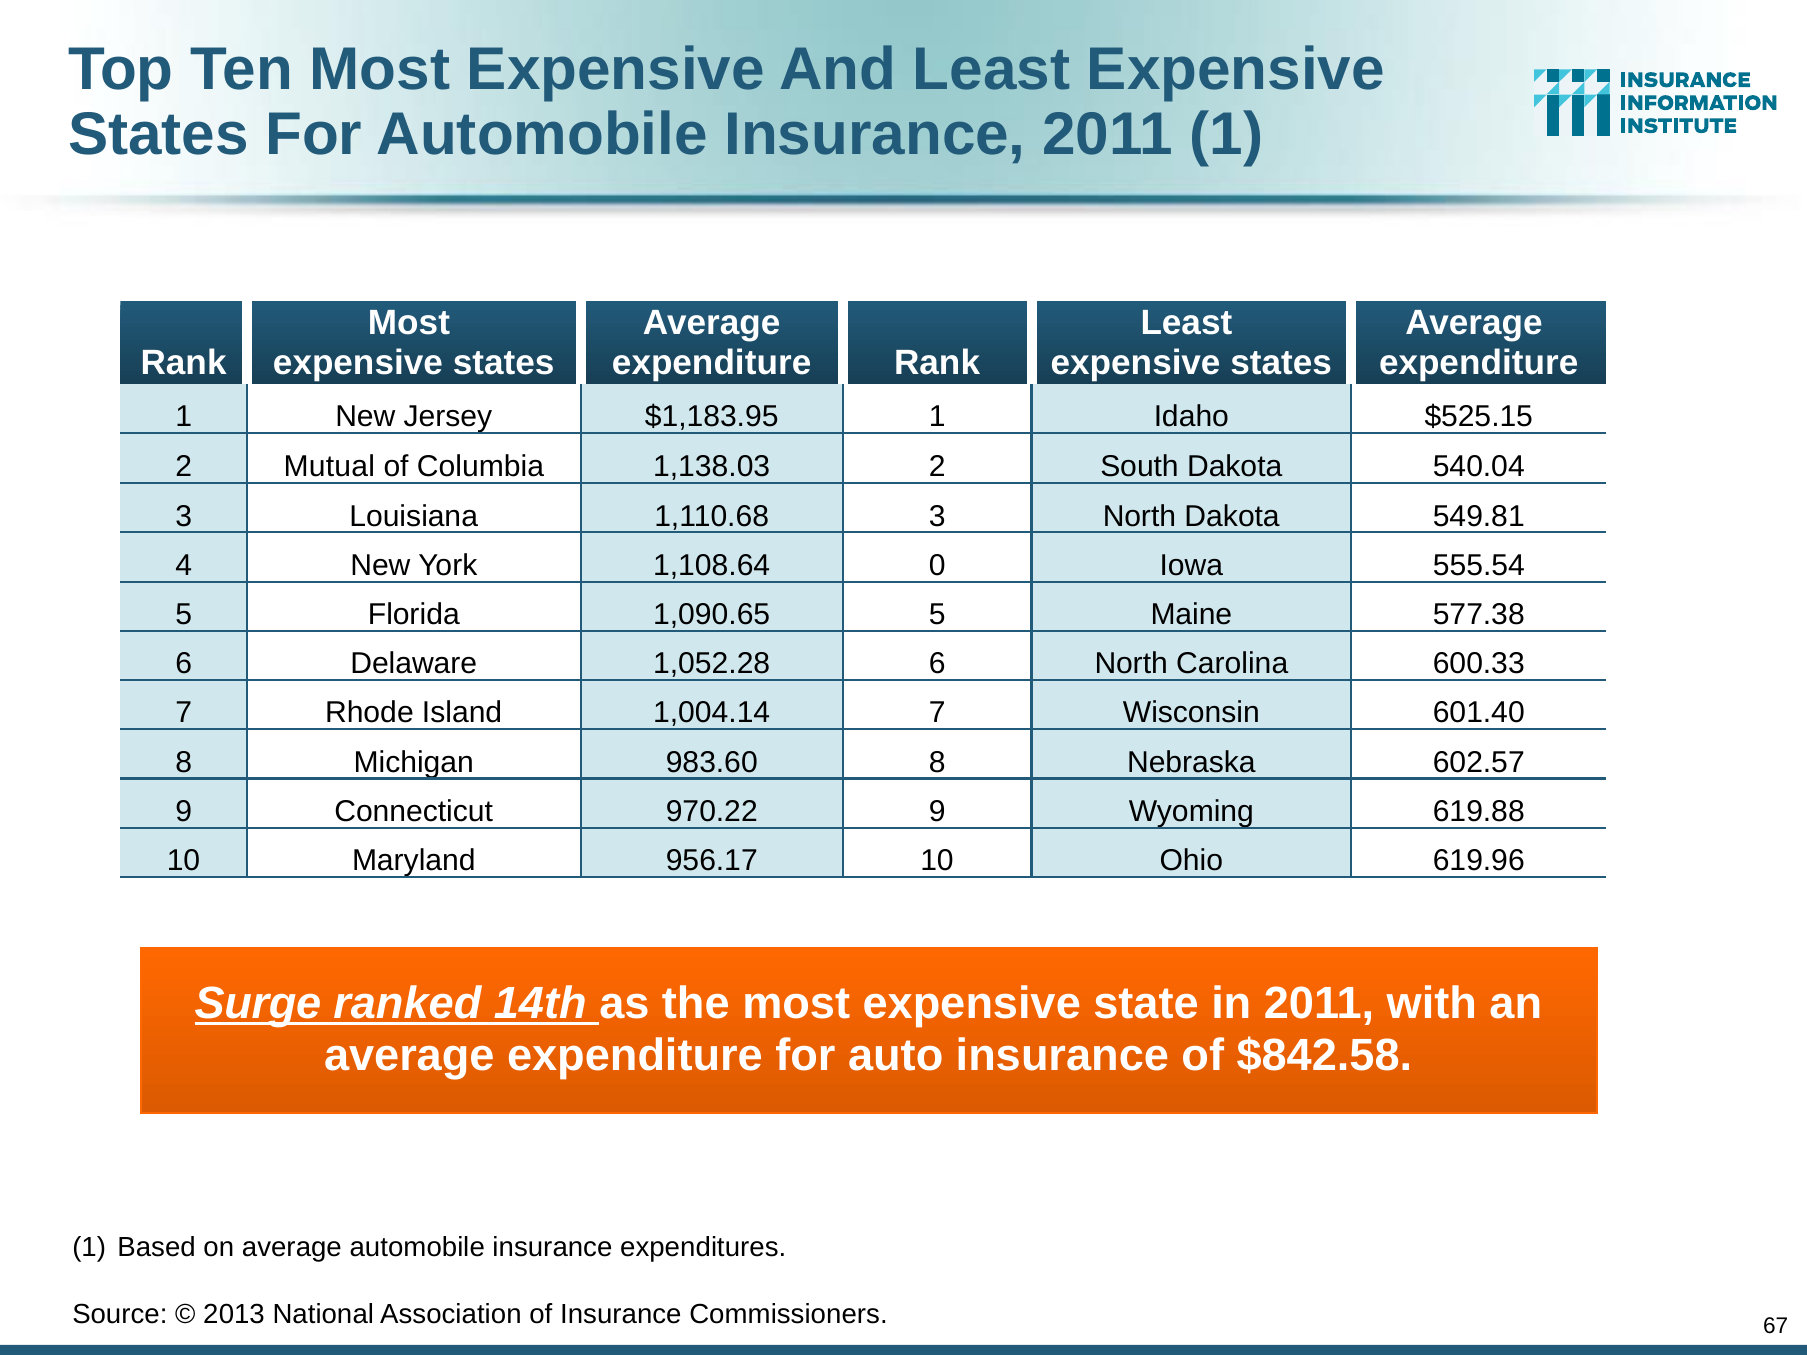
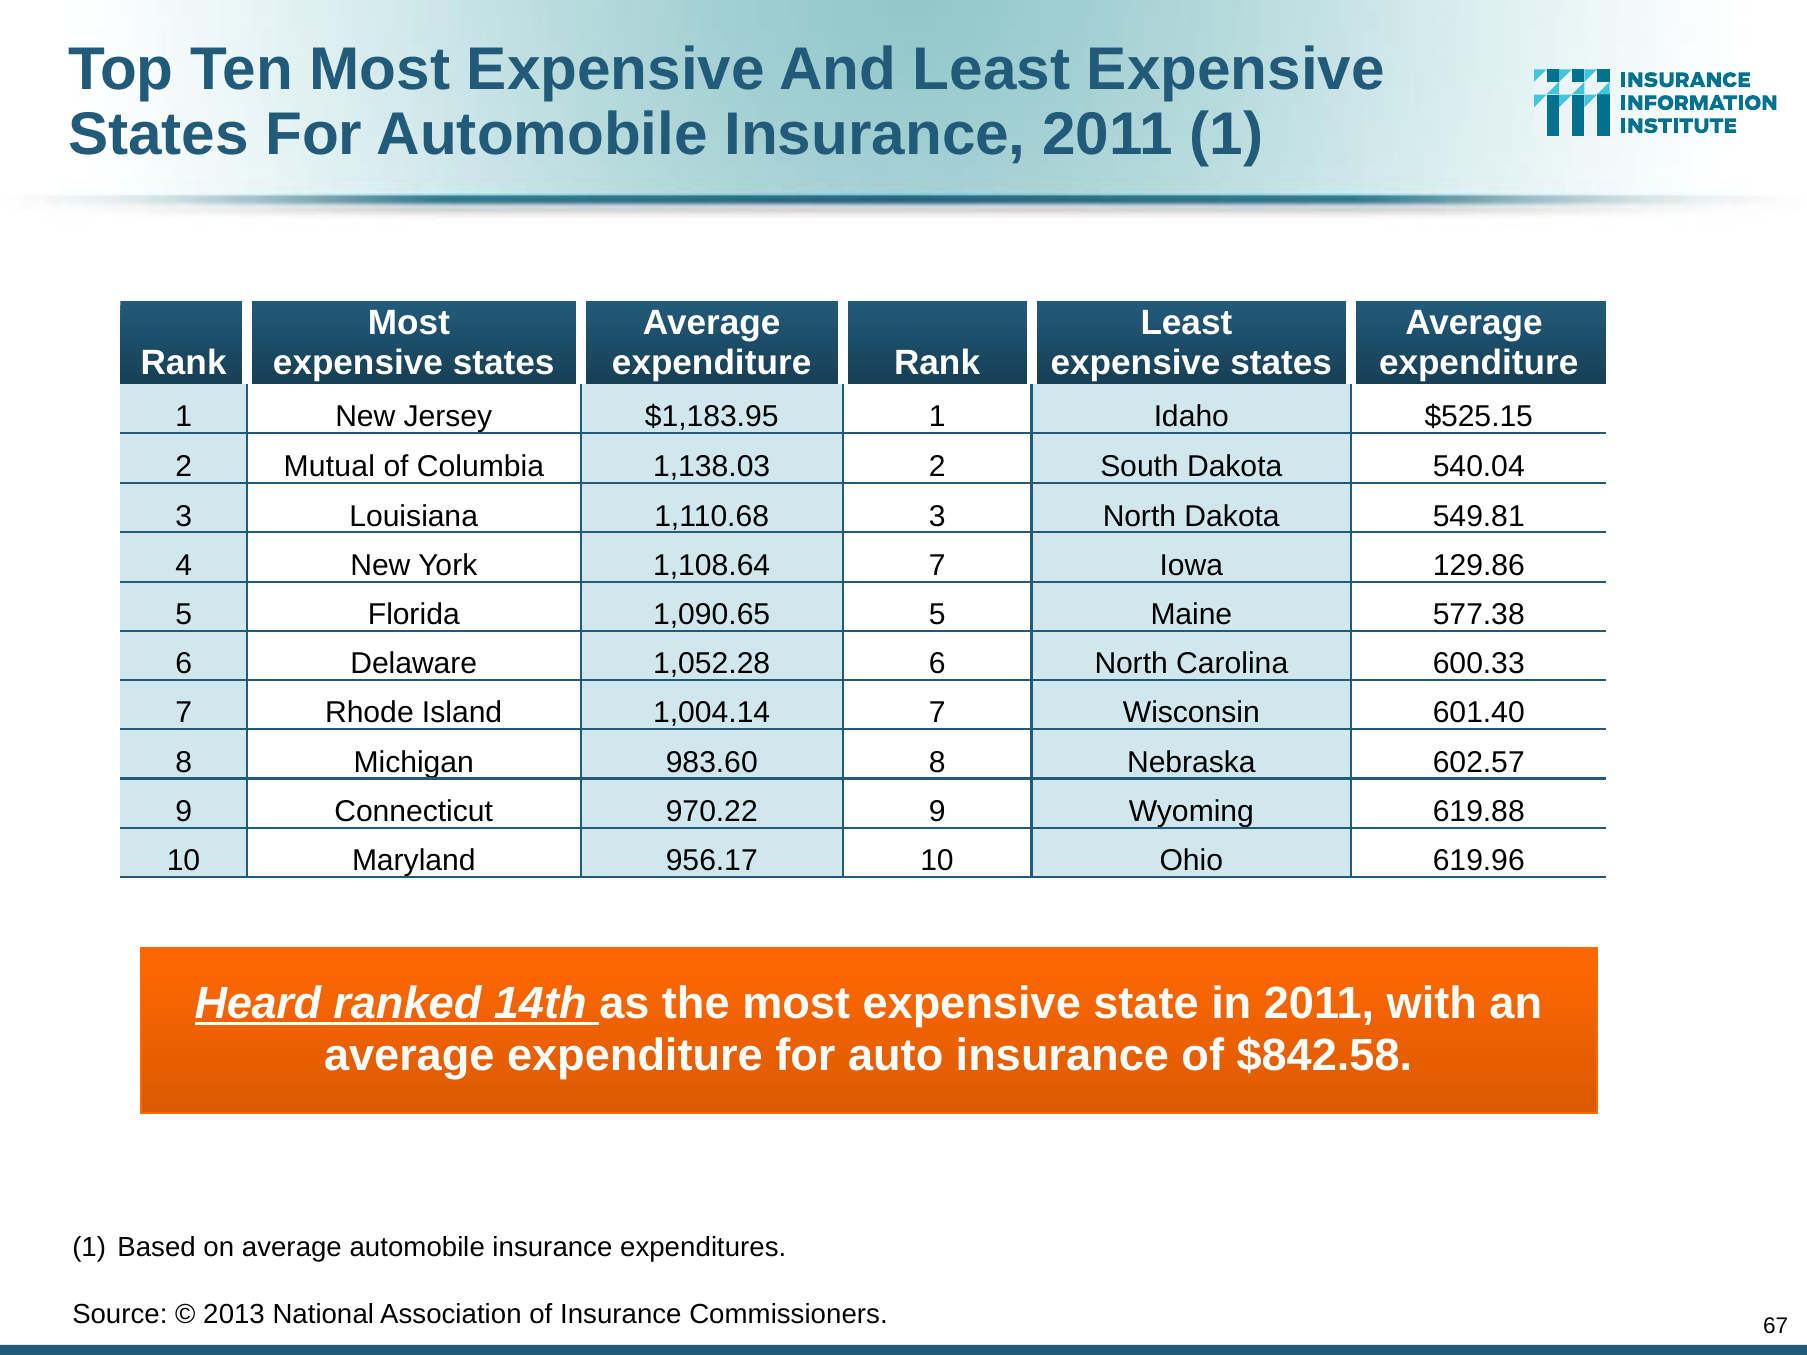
1,108.64 0: 0 -> 7 (937, 565)
555.54: 555.54 -> 129.86 (1479, 565)
Surge: Surge -> Heard (258, 1004)
